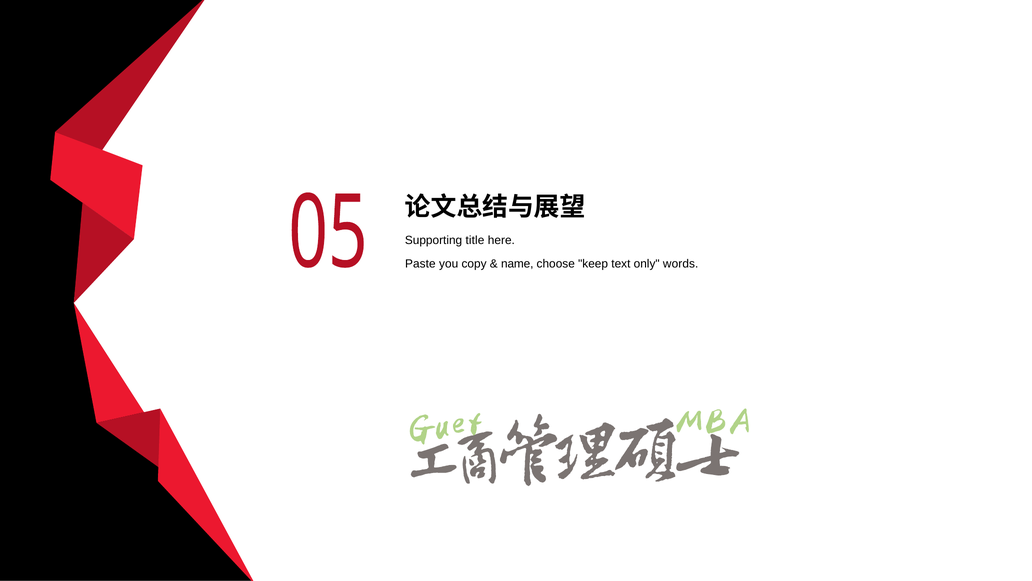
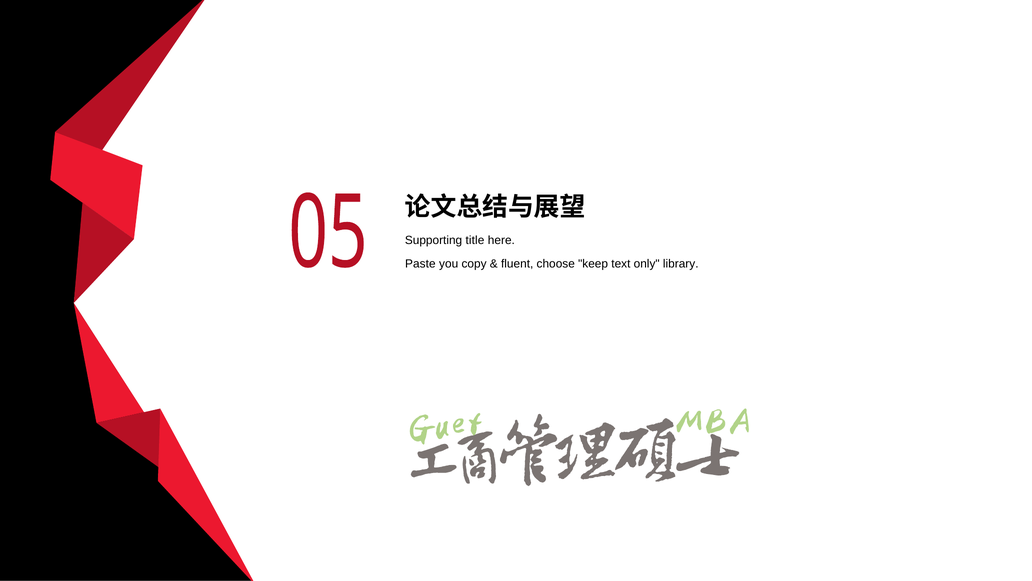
name: name -> fluent (517, 264)
words: words -> library (681, 264)
